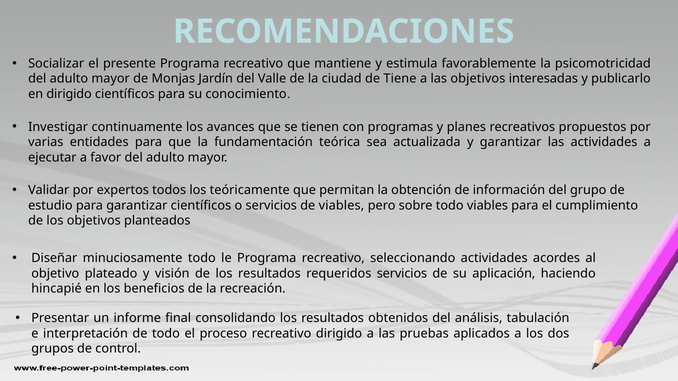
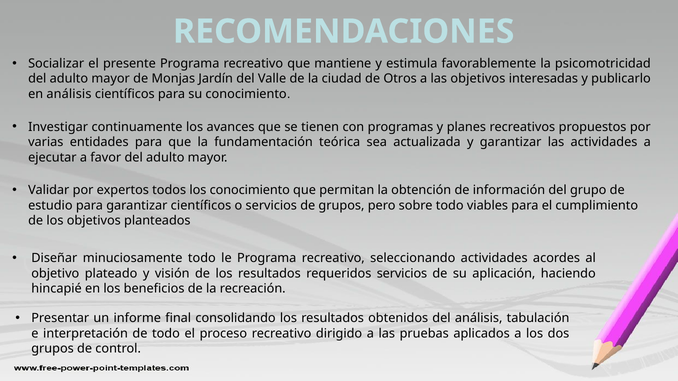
Tiene: Tiene -> Otros (400, 79)
en dirigido: dirigido -> análisis (69, 94)
los teóricamente: teóricamente -> conocimiento (250, 190)
de viables: viables -> grupos (341, 206)
